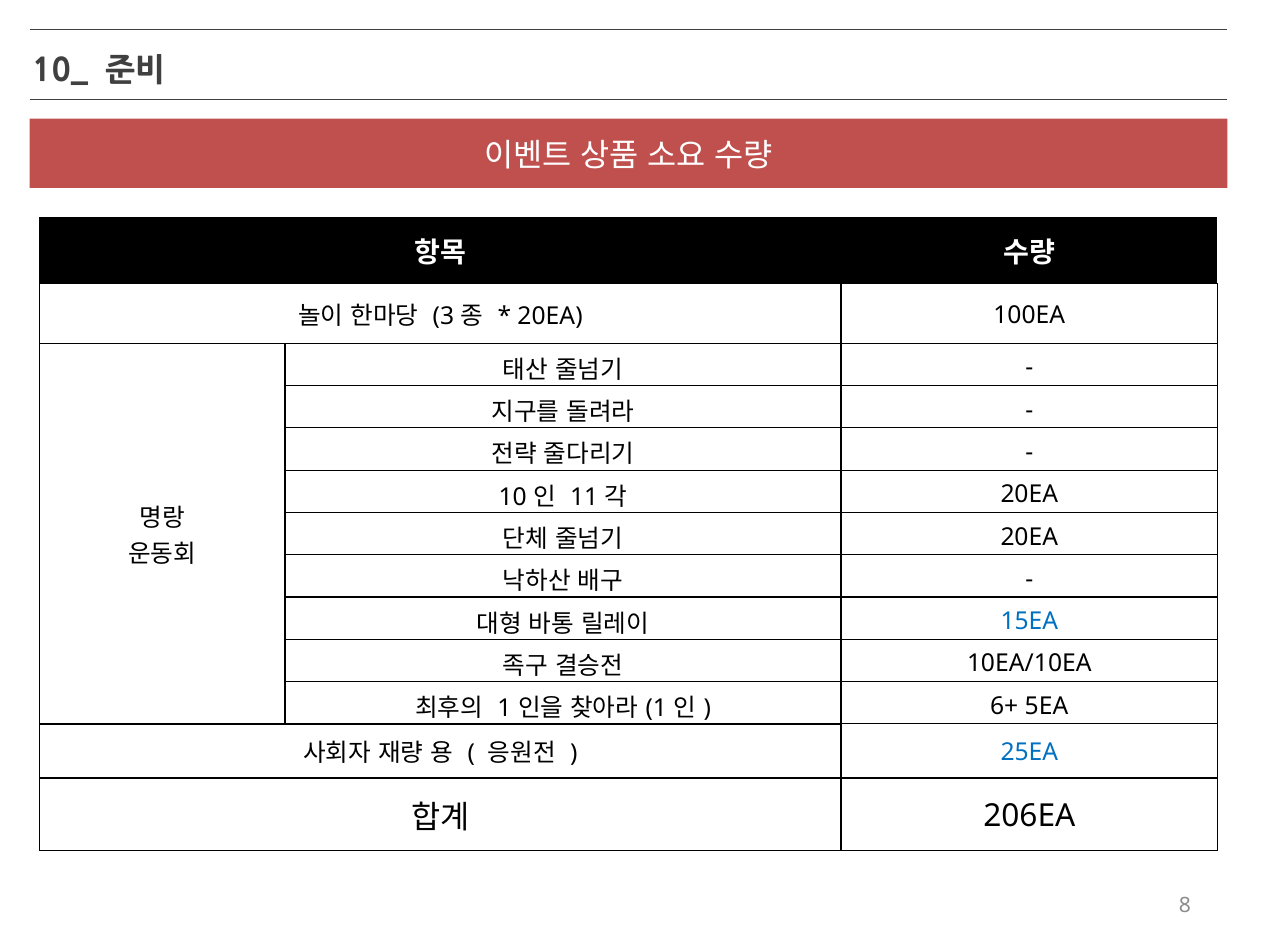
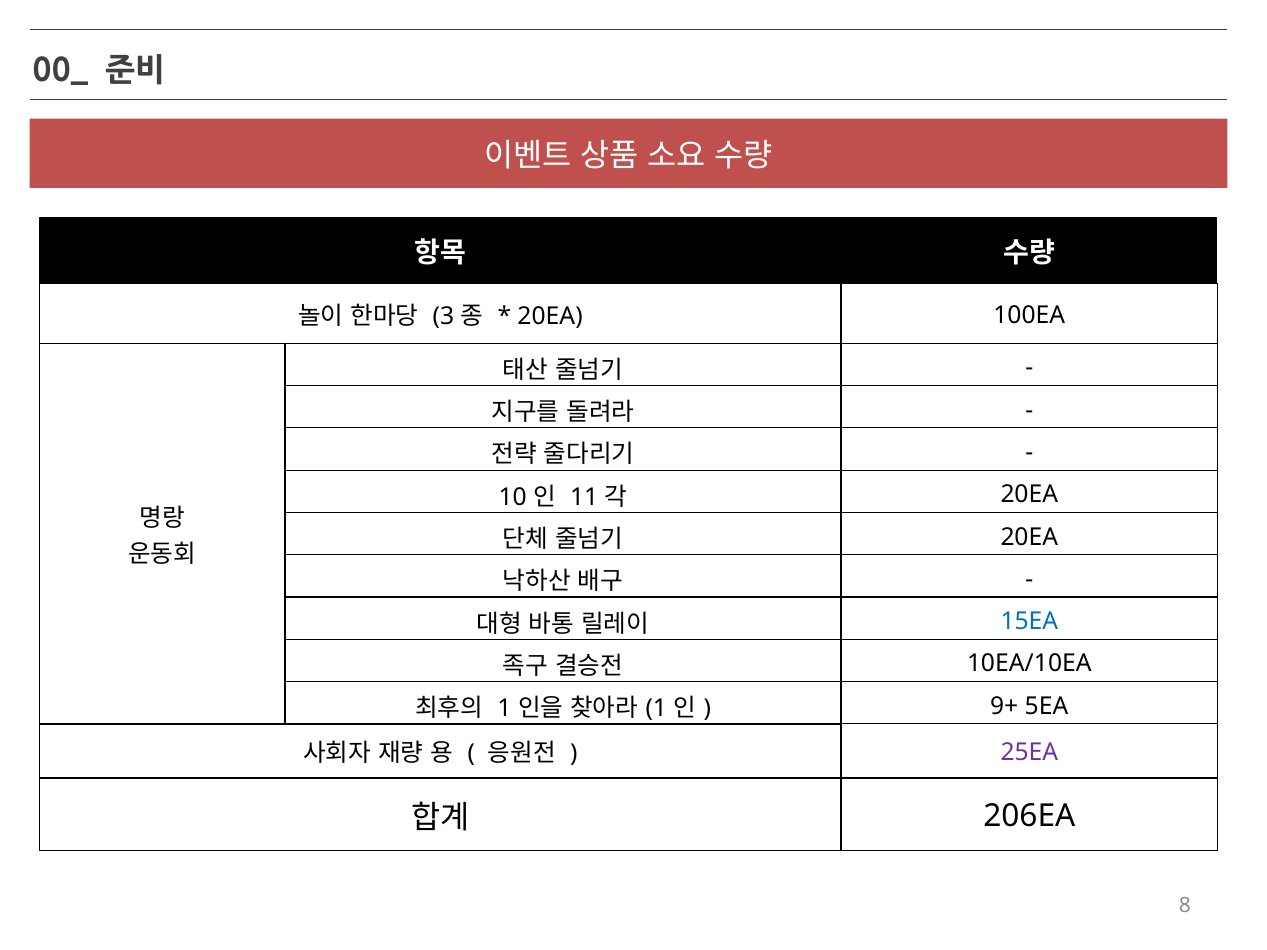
10_: 10_ -> 00_ (61, 71)
6+: 6+ -> 9+ (1004, 706)
25EA colour: blue -> purple (1029, 753)
